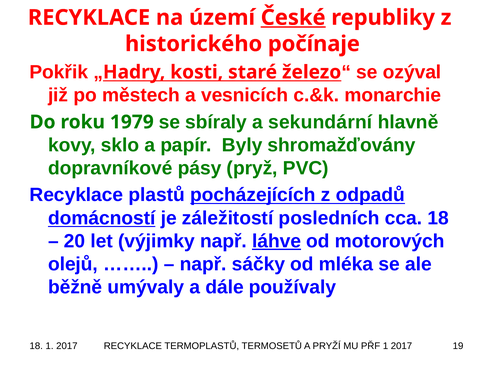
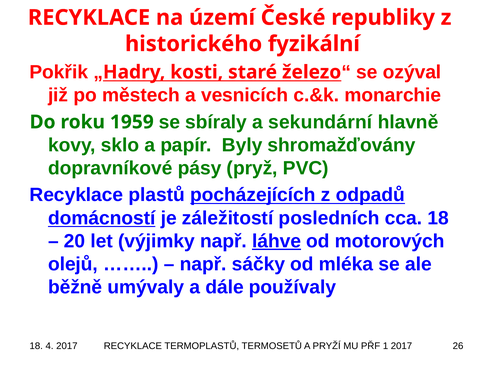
České underline: present -> none (293, 18)
počínaje: počínaje -> fyzikální (314, 44)
1979: 1979 -> 1959 (132, 122)
18 1: 1 -> 4 (50, 346)
19: 19 -> 26 (458, 346)
